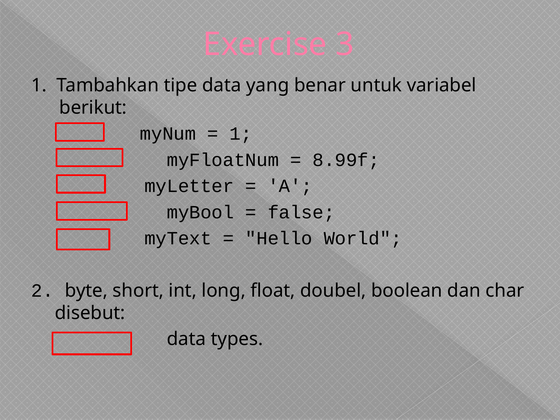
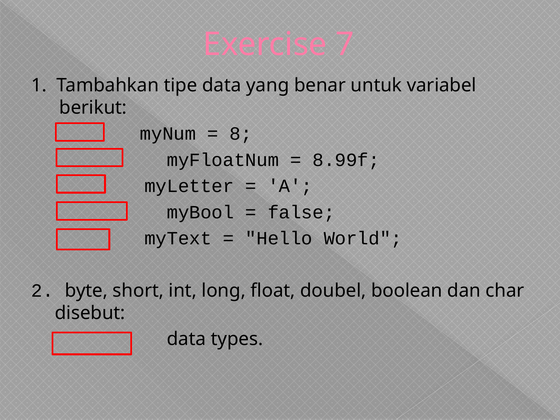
3: 3 -> 7 (345, 44)
1: 1 -> 8 (241, 134)
